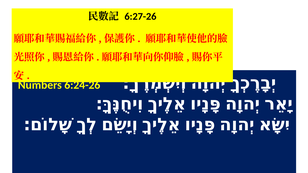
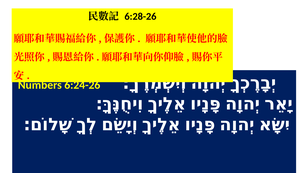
6:27-26: 6:27-26 -> 6:28-26 (140, 16)
